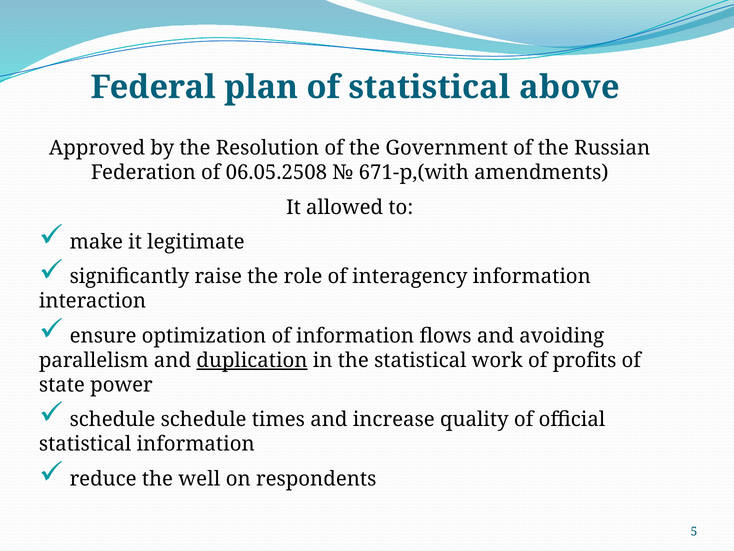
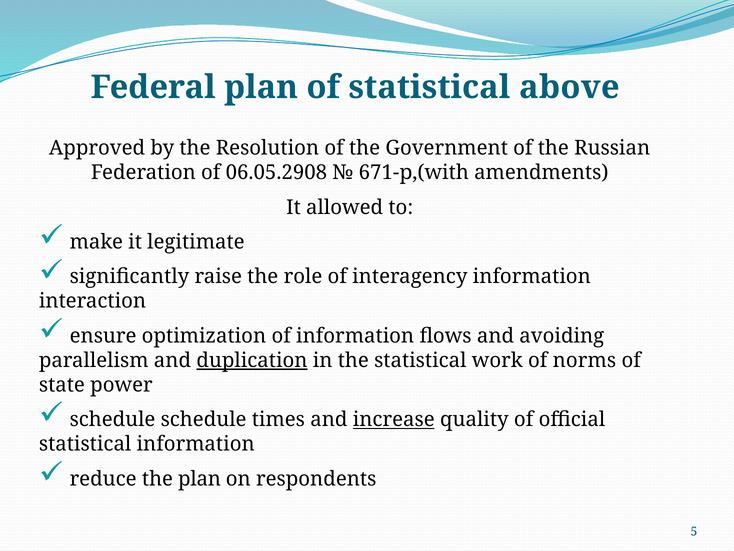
06.05.2508: 06.05.2508 -> 06.05.2908 (276, 172)
profits: profits -> norms (584, 360)
increase underline: none -> present (394, 419)
the well: well -> plan (200, 478)
